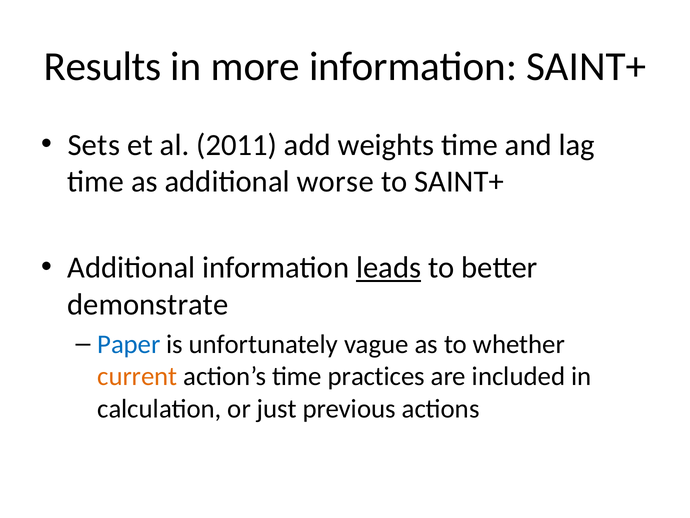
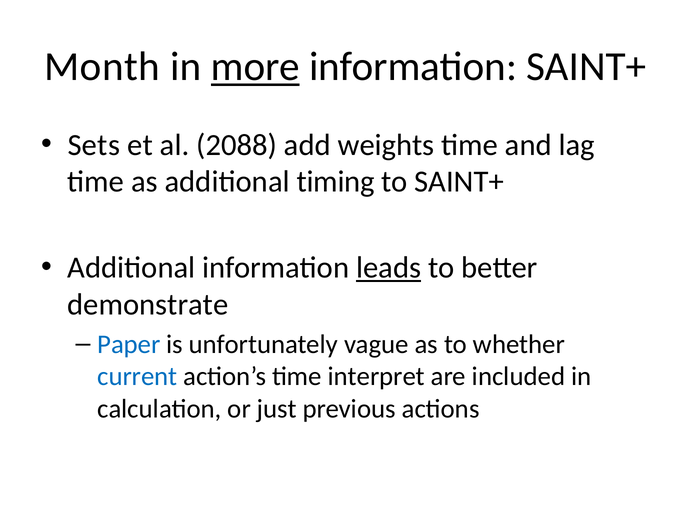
Results: Results -> Month (102, 67)
more underline: none -> present (255, 67)
2011: 2011 -> 2088 (237, 145)
worse: worse -> timing (336, 182)
current colour: orange -> blue (137, 376)
practices: practices -> interpret (376, 376)
